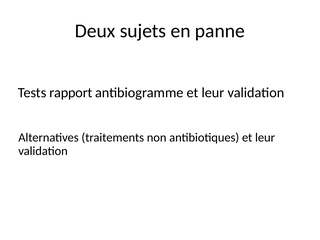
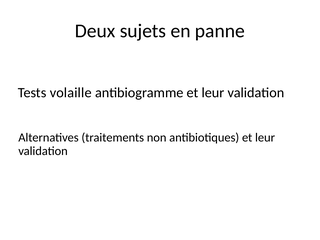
rapport: rapport -> volaille (71, 93)
